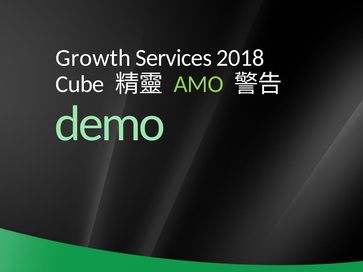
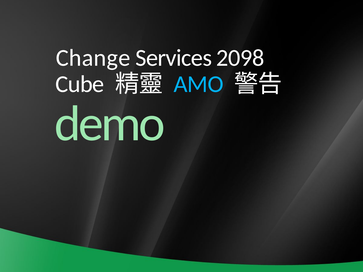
Growth: Growth -> Change (93, 58)
2018: 2018 -> 2098 (240, 58)
AMO colour: light green -> light blue (199, 84)
